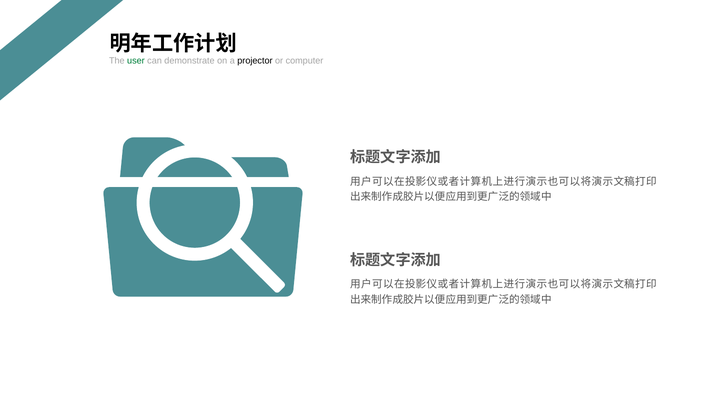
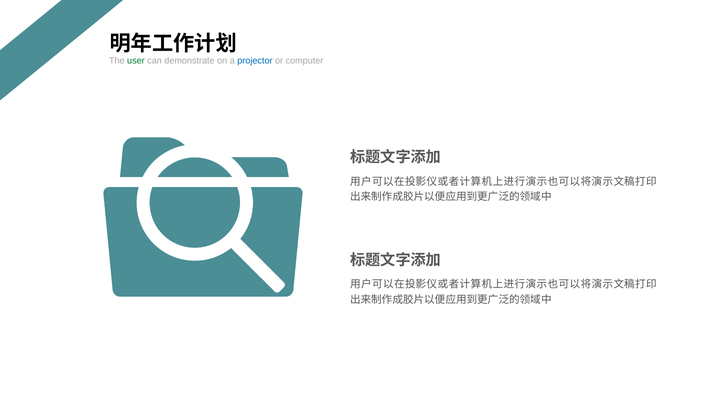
projector colour: black -> blue (255, 61)
